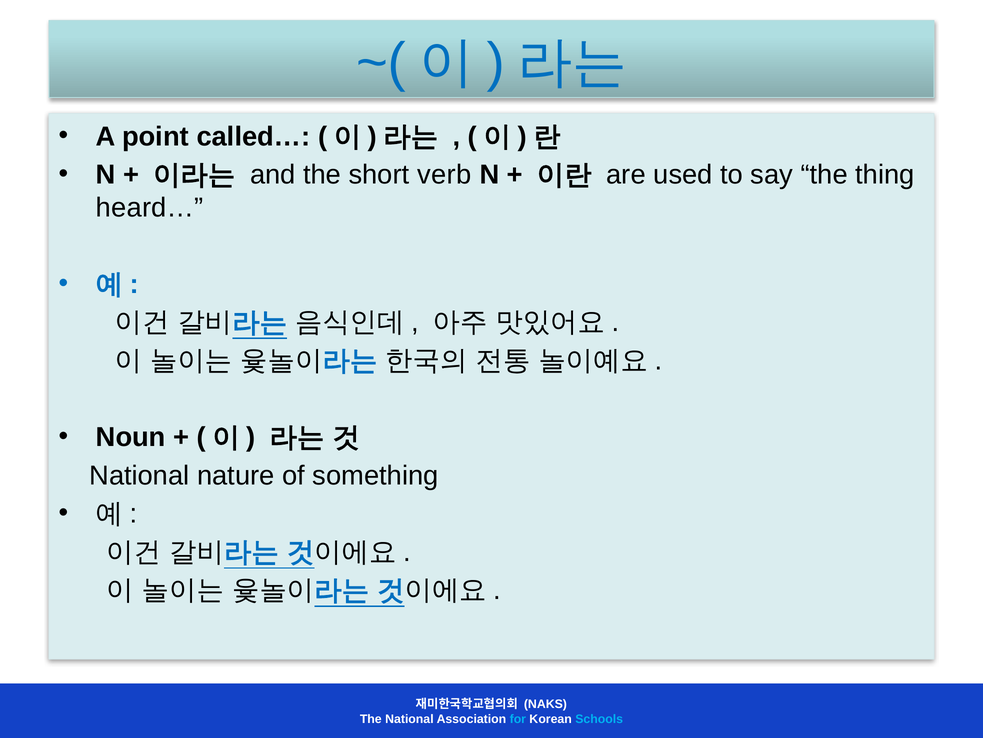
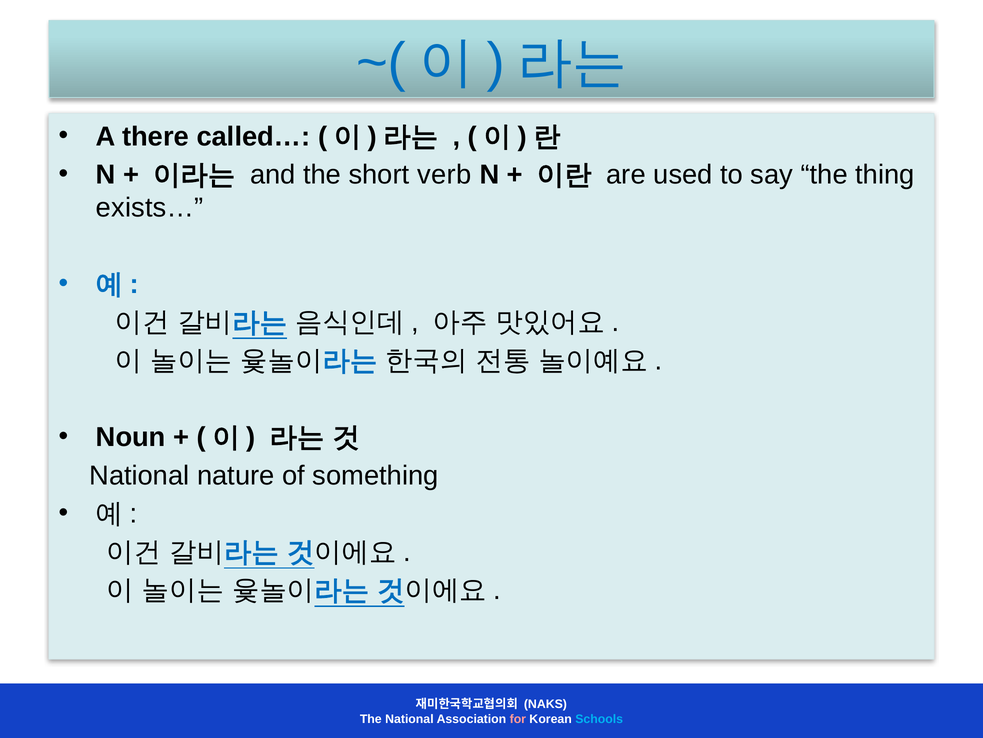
point: point -> there (155, 136)
heard…: heard… -> exists… (150, 207)
for colour: light blue -> pink (518, 718)
